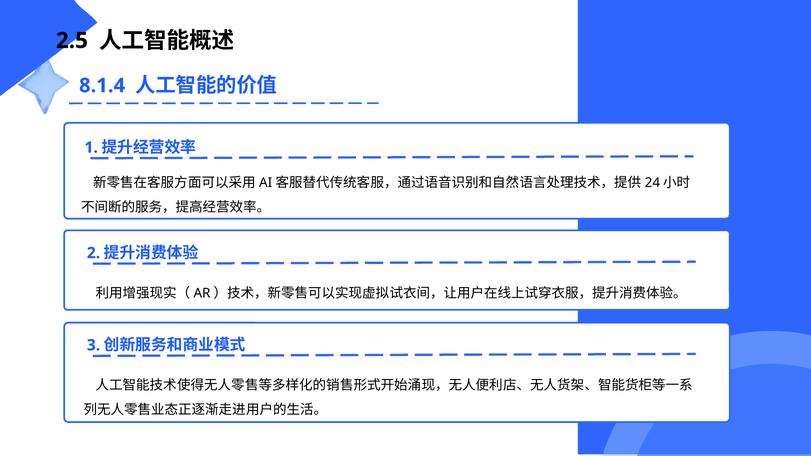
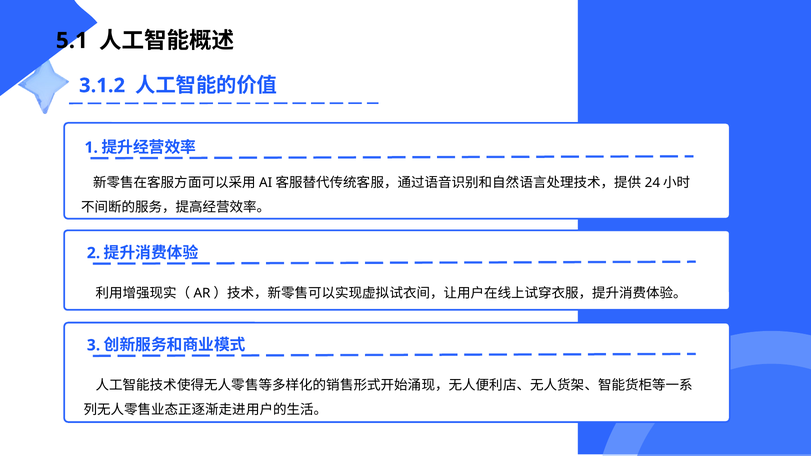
2.5: 2.5 -> 5.1 (72, 41)
8.1.4: 8.1.4 -> 3.1.2 (102, 86)
